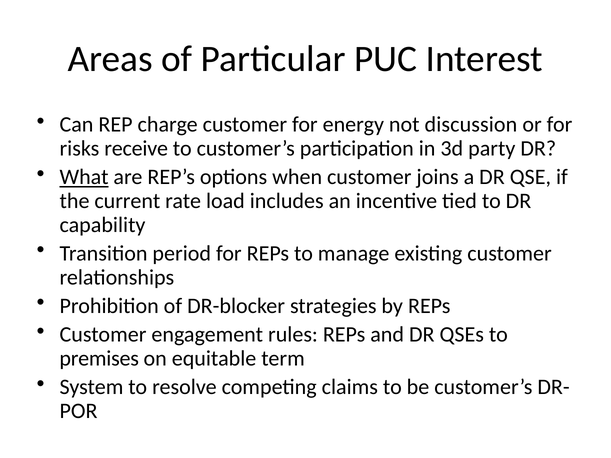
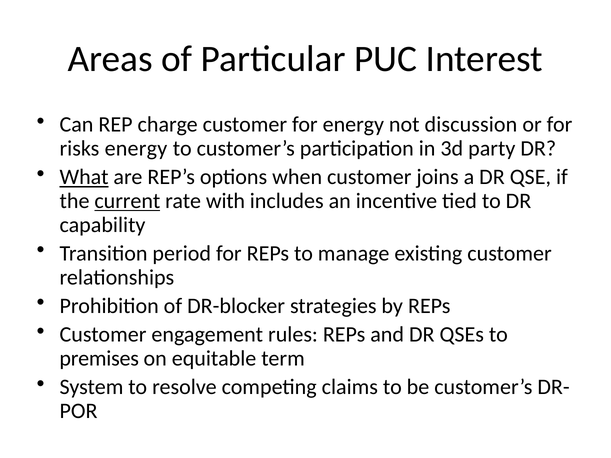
risks receive: receive -> energy (136, 149)
current underline: none -> present (127, 201)
load: load -> with (226, 201)
